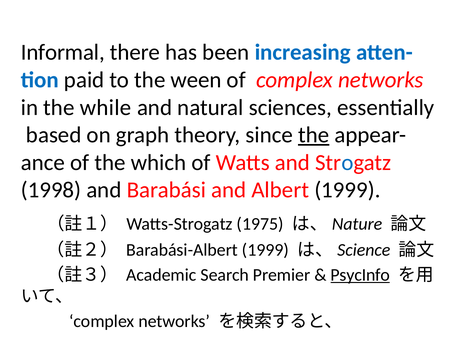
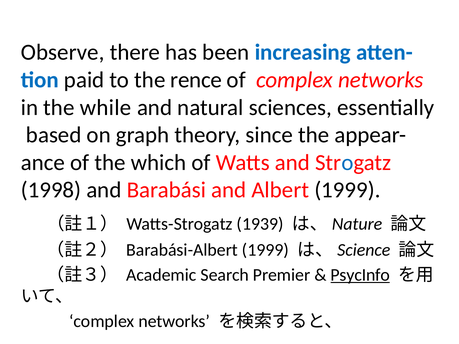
Informal: Informal -> Observe (63, 52)
ween: ween -> rence (196, 80)
the underline: present -> none (314, 135)
1975: 1975 -> 1939 (260, 224)
